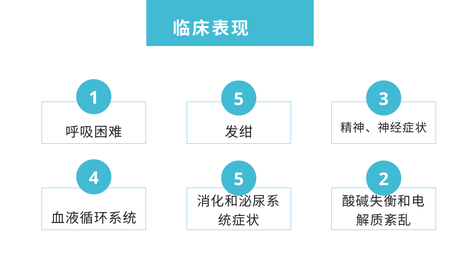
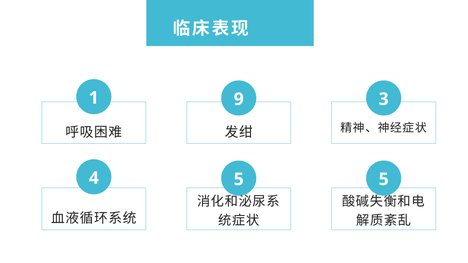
1 5: 5 -> 9 (239, 99)
5 2: 2 -> 5 (384, 179)
